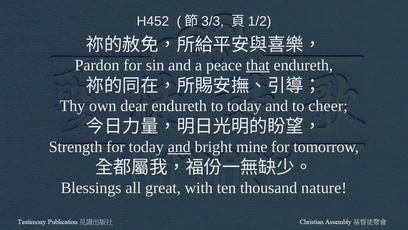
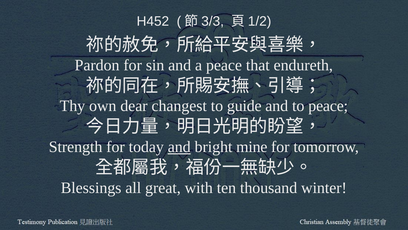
that underline: present -> none (258, 65)
dear endureth: endureth -> changest (179, 106)
to today: today -> guide (244, 106)
to cheer: cheer -> peace (328, 106)
nature: nature -> winter (324, 187)
